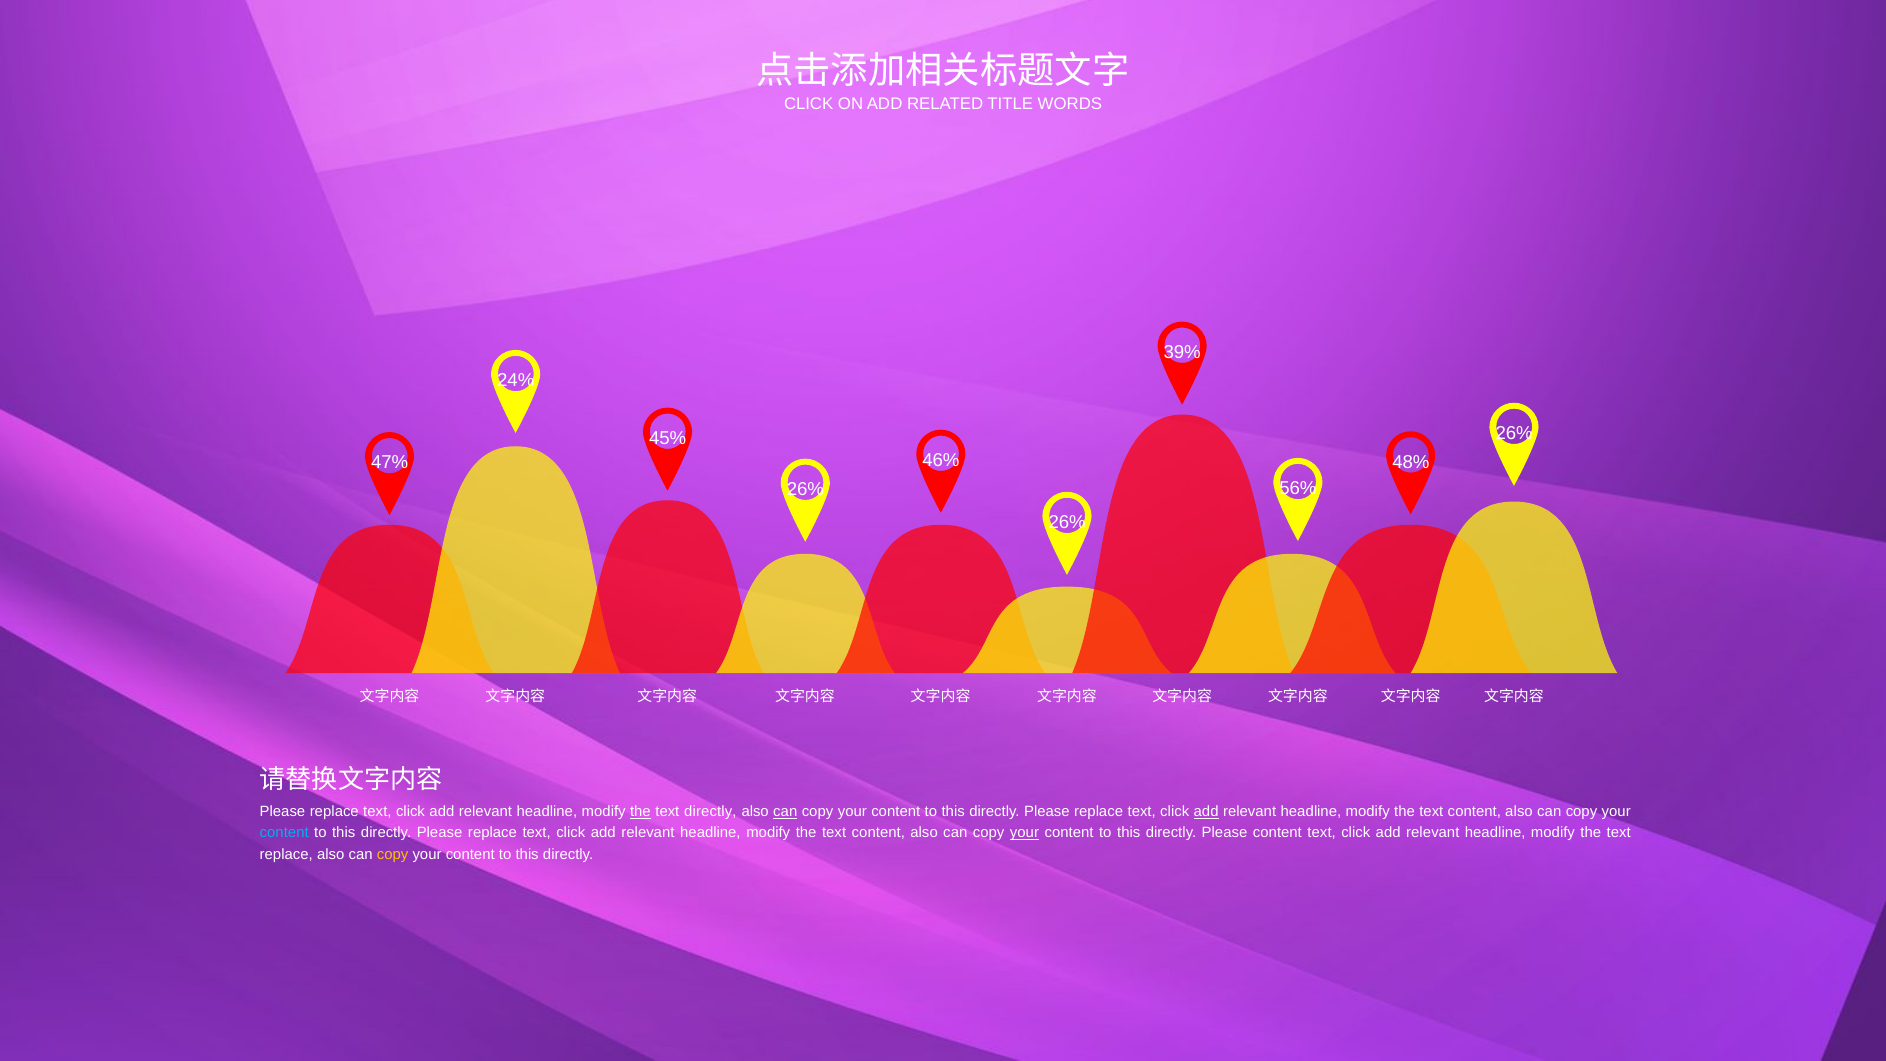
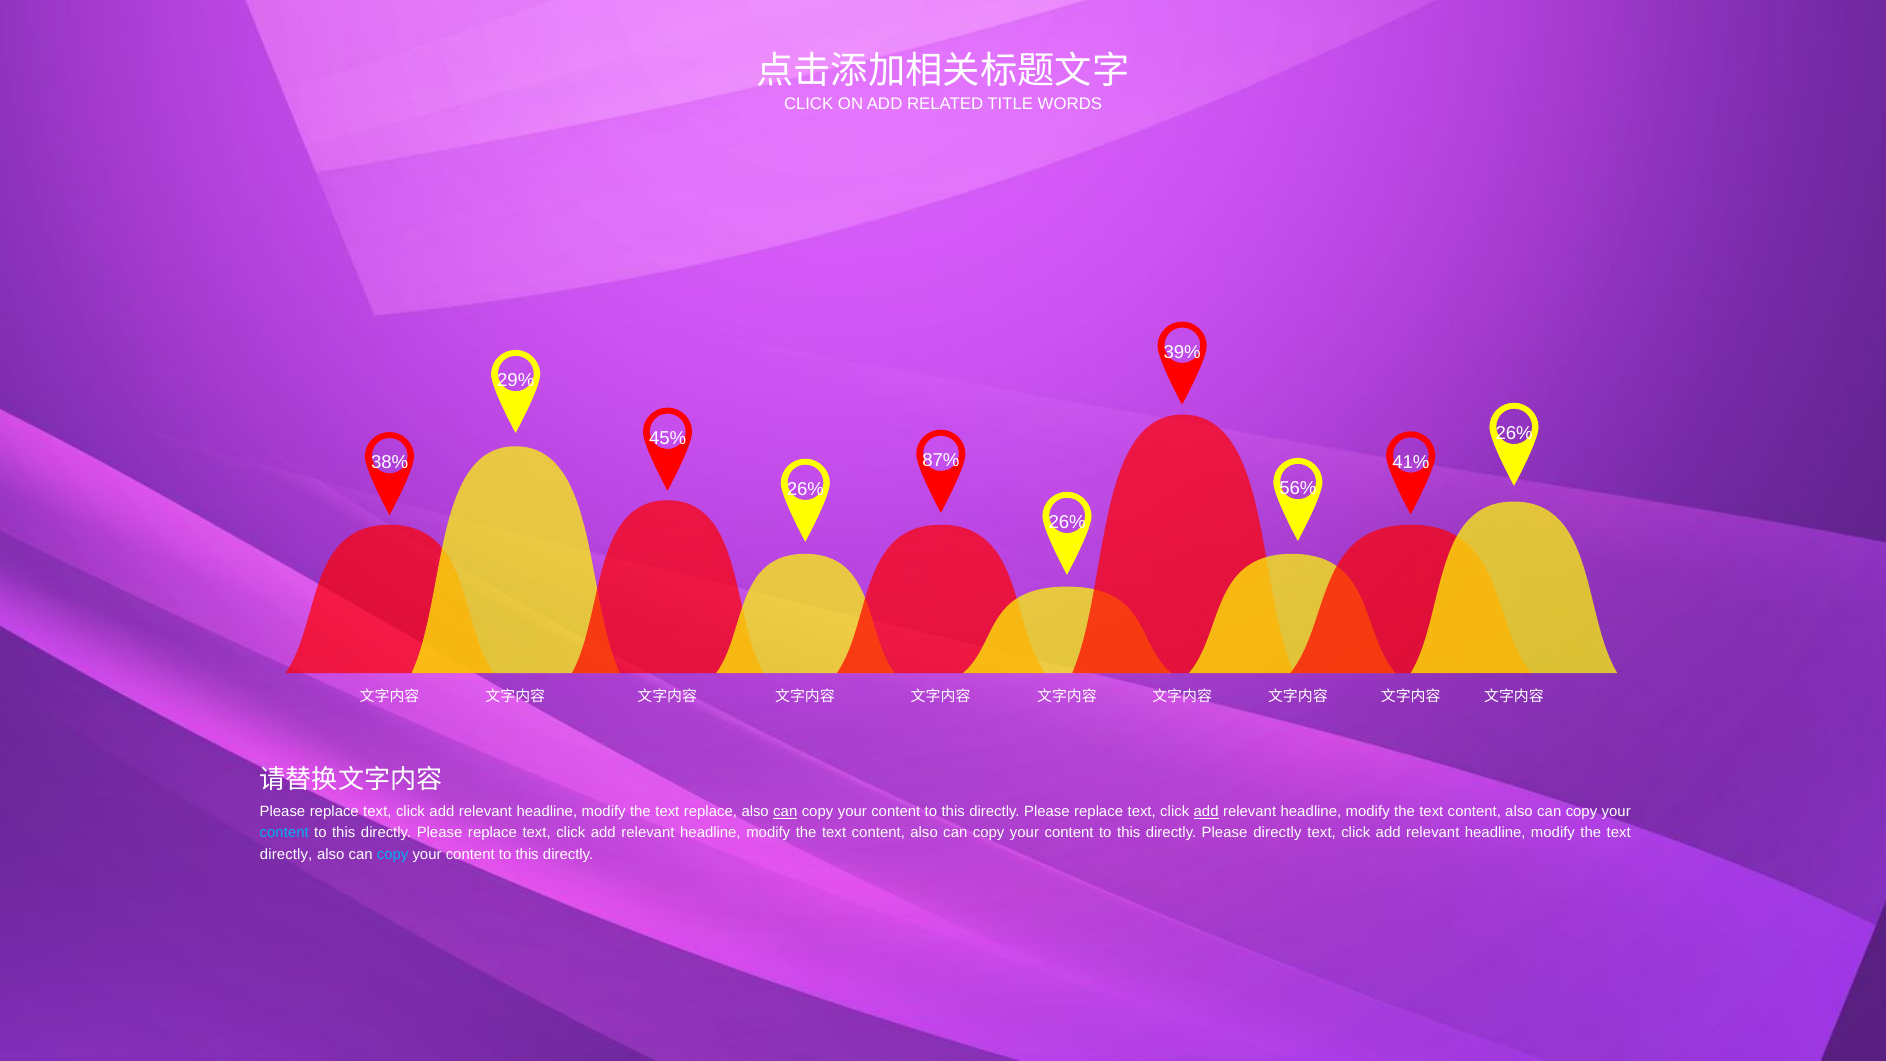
24%: 24% -> 29% (516, 380)
46%: 46% -> 87% (941, 460)
48%: 48% -> 41% (1411, 462)
47%: 47% -> 38% (390, 463)
the underline: present -> none (640, 811)
text directly: directly -> replace (710, 811)
your underline: present -> none (1024, 833)
Please content: content -> directly (1277, 833)
replace: replace -> directly (286, 854)
copy colour: yellow -> light blue (393, 854)
